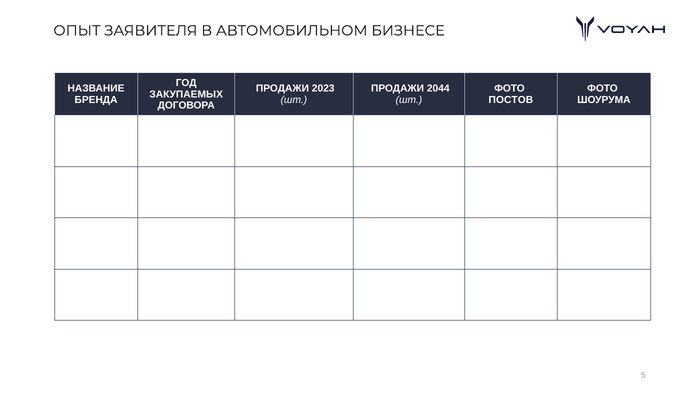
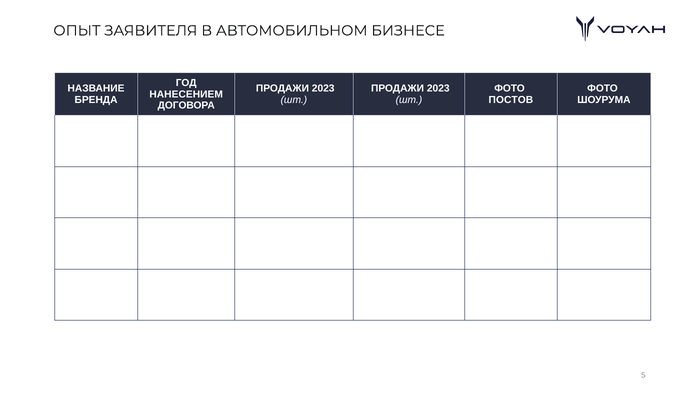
2044: 2044 -> 2023 (438, 89)
ЗАКУПАЕМЫХ: ЗАКУПАЕМЫХ -> НАНЕСЕНИЕМ (186, 94)
